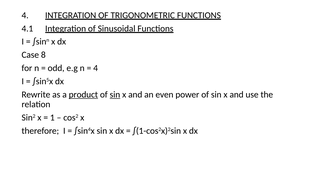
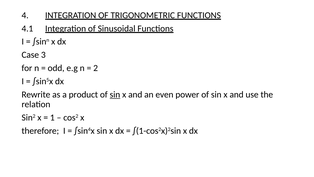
8: 8 -> 3 (43, 55)
4: 4 -> 2 (96, 68)
product underline: present -> none (83, 94)
